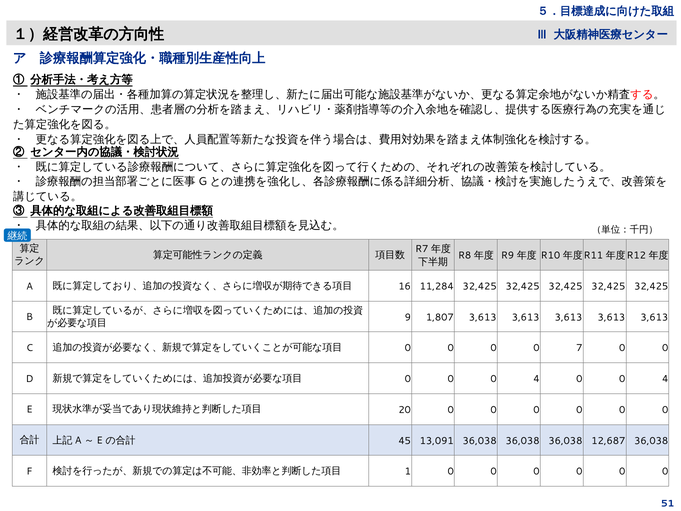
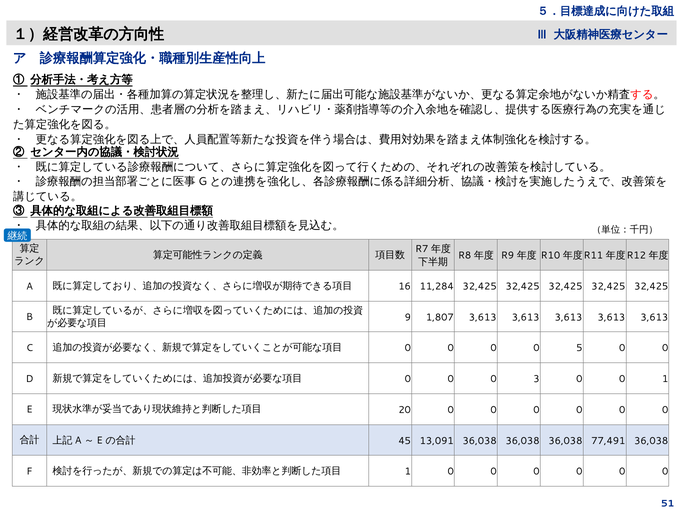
7: 7 -> 5 (579, 348)
0 0 0 4: 4 -> 3 (536, 379)
4: 4 -> 1 (665, 379)
12,687: 12,687 -> 77,491 (608, 441)
